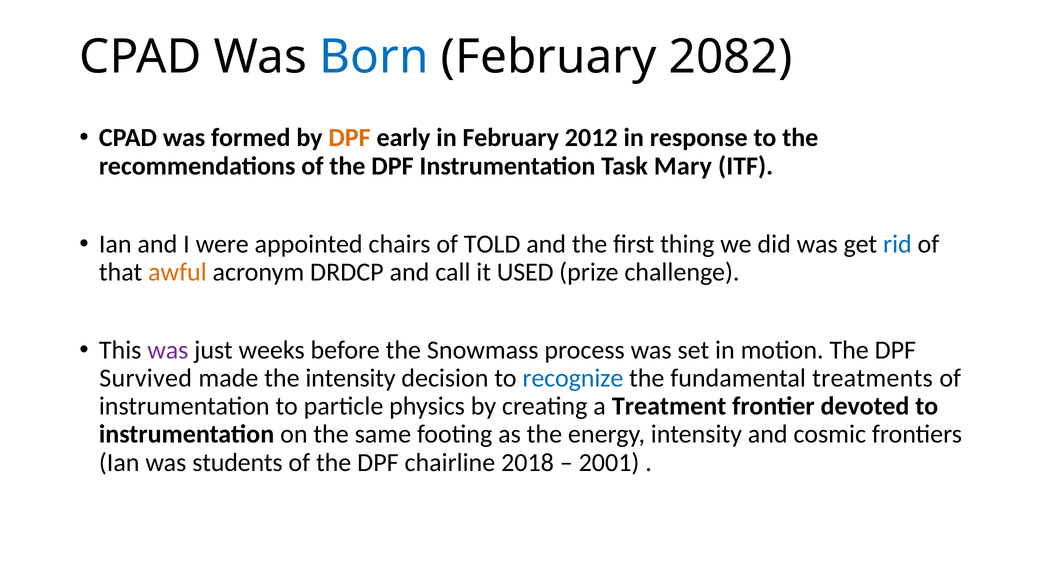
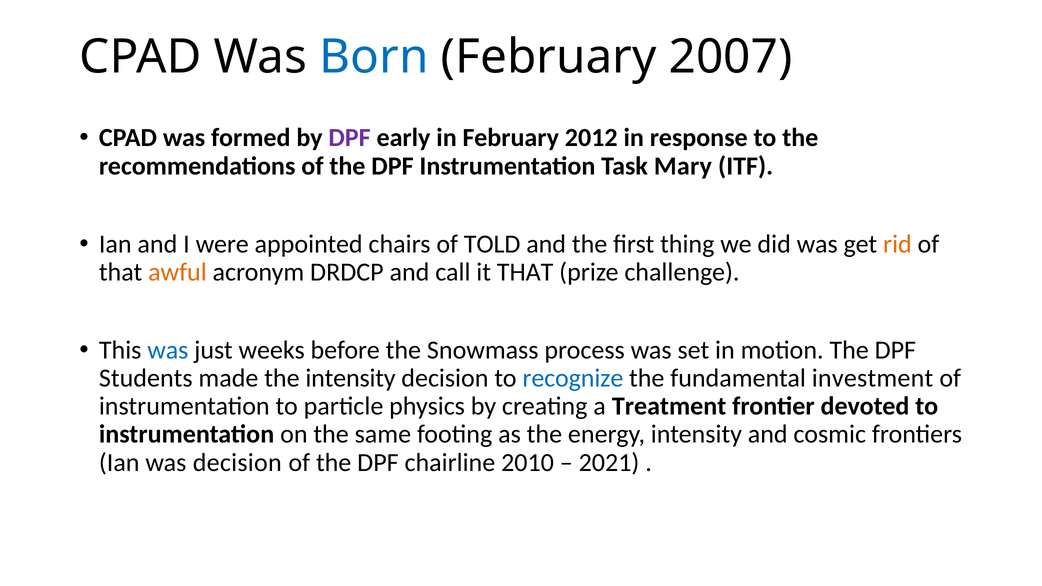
2082: 2082 -> 2007 (731, 57)
DPF colour: orange -> purple (350, 138)
rid colour: blue -> orange (897, 244)
it USED: USED -> THAT (525, 272)
was colour: purple -> blue (168, 350)
Survived: Survived -> Students (146, 378)
treatments: treatments -> investment (873, 378)
was students: students -> decision (237, 463)
2018: 2018 -> 2010 (528, 463)
2001: 2001 -> 2021 (609, 463)
